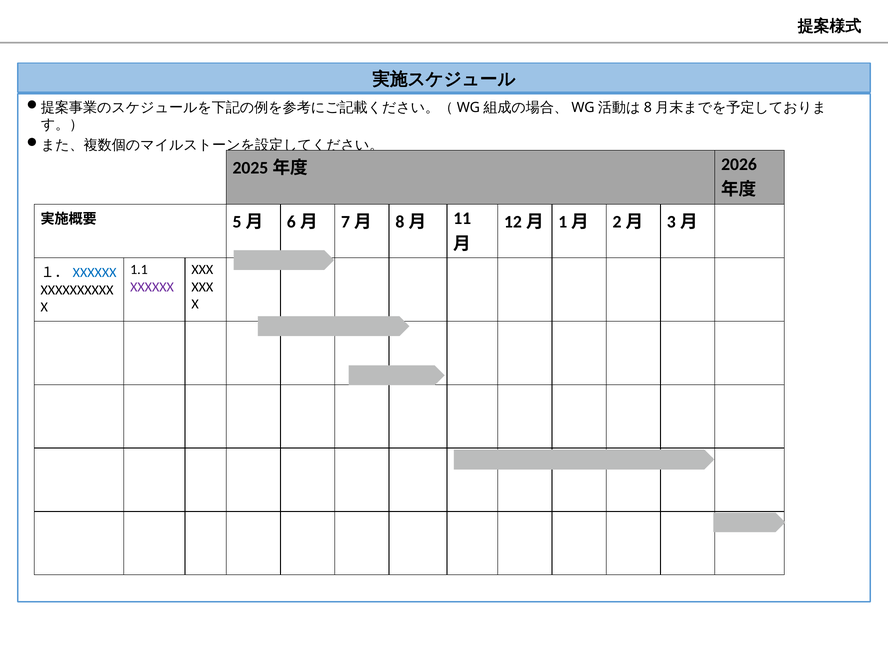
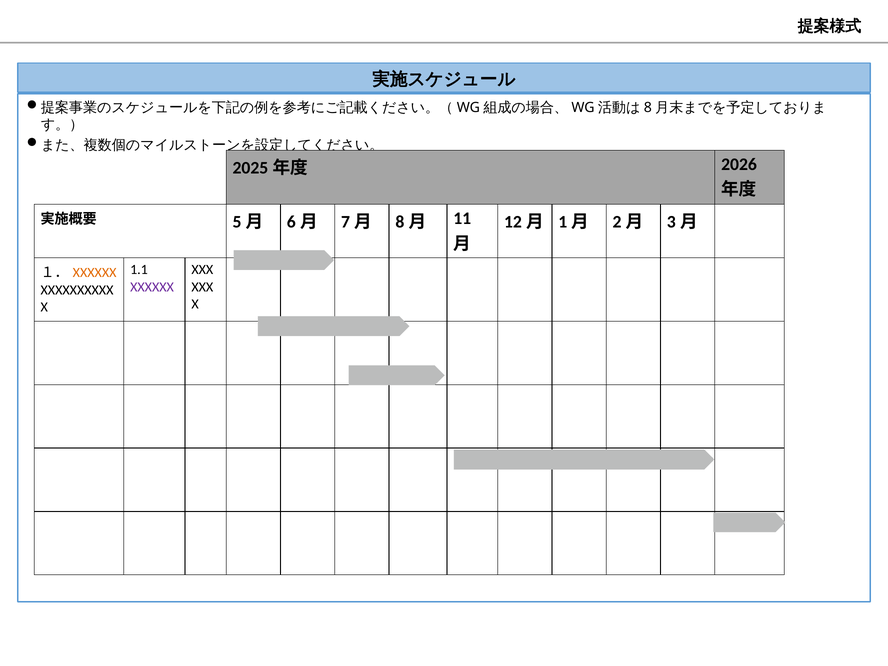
XXXXXX colour: blue -> orange (95, 273)
